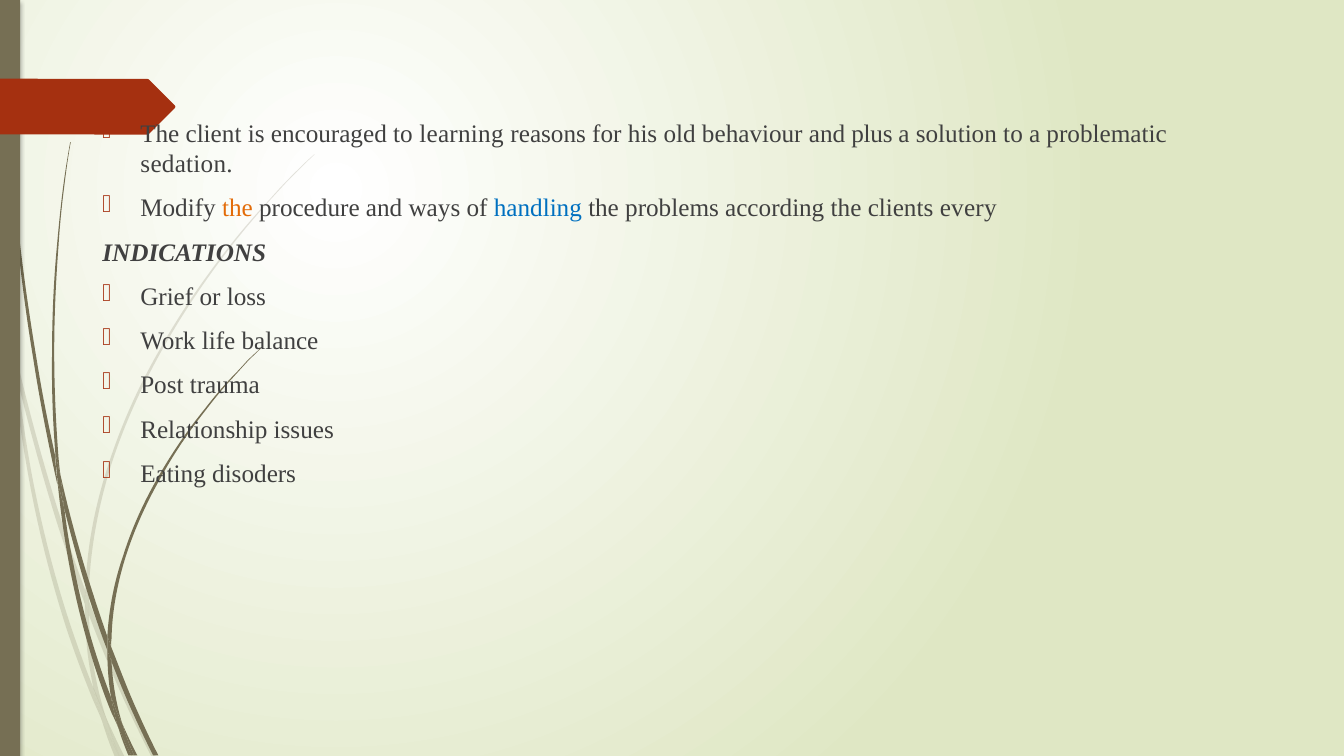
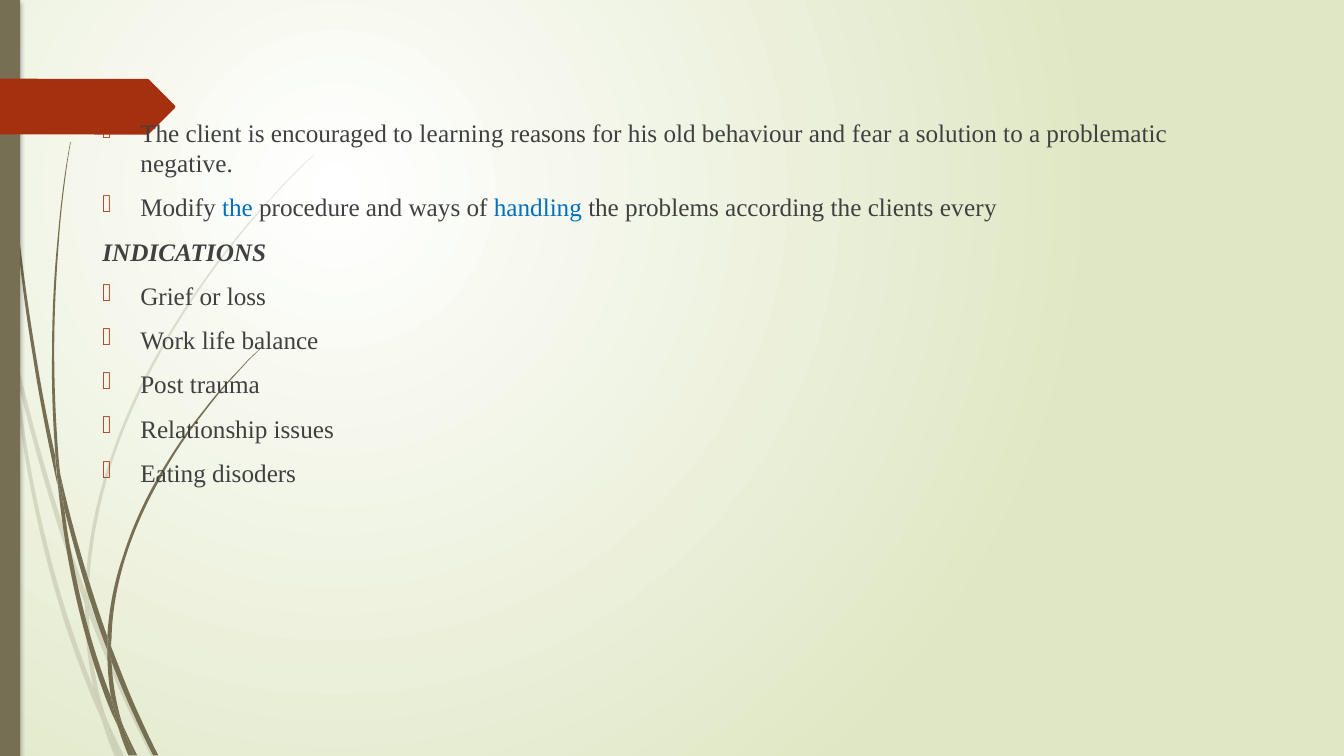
plus: plus -> fear (872, 134)
sedation: sedation -> negative (187, 164)
the colour: orange -> blue (237, 209)
